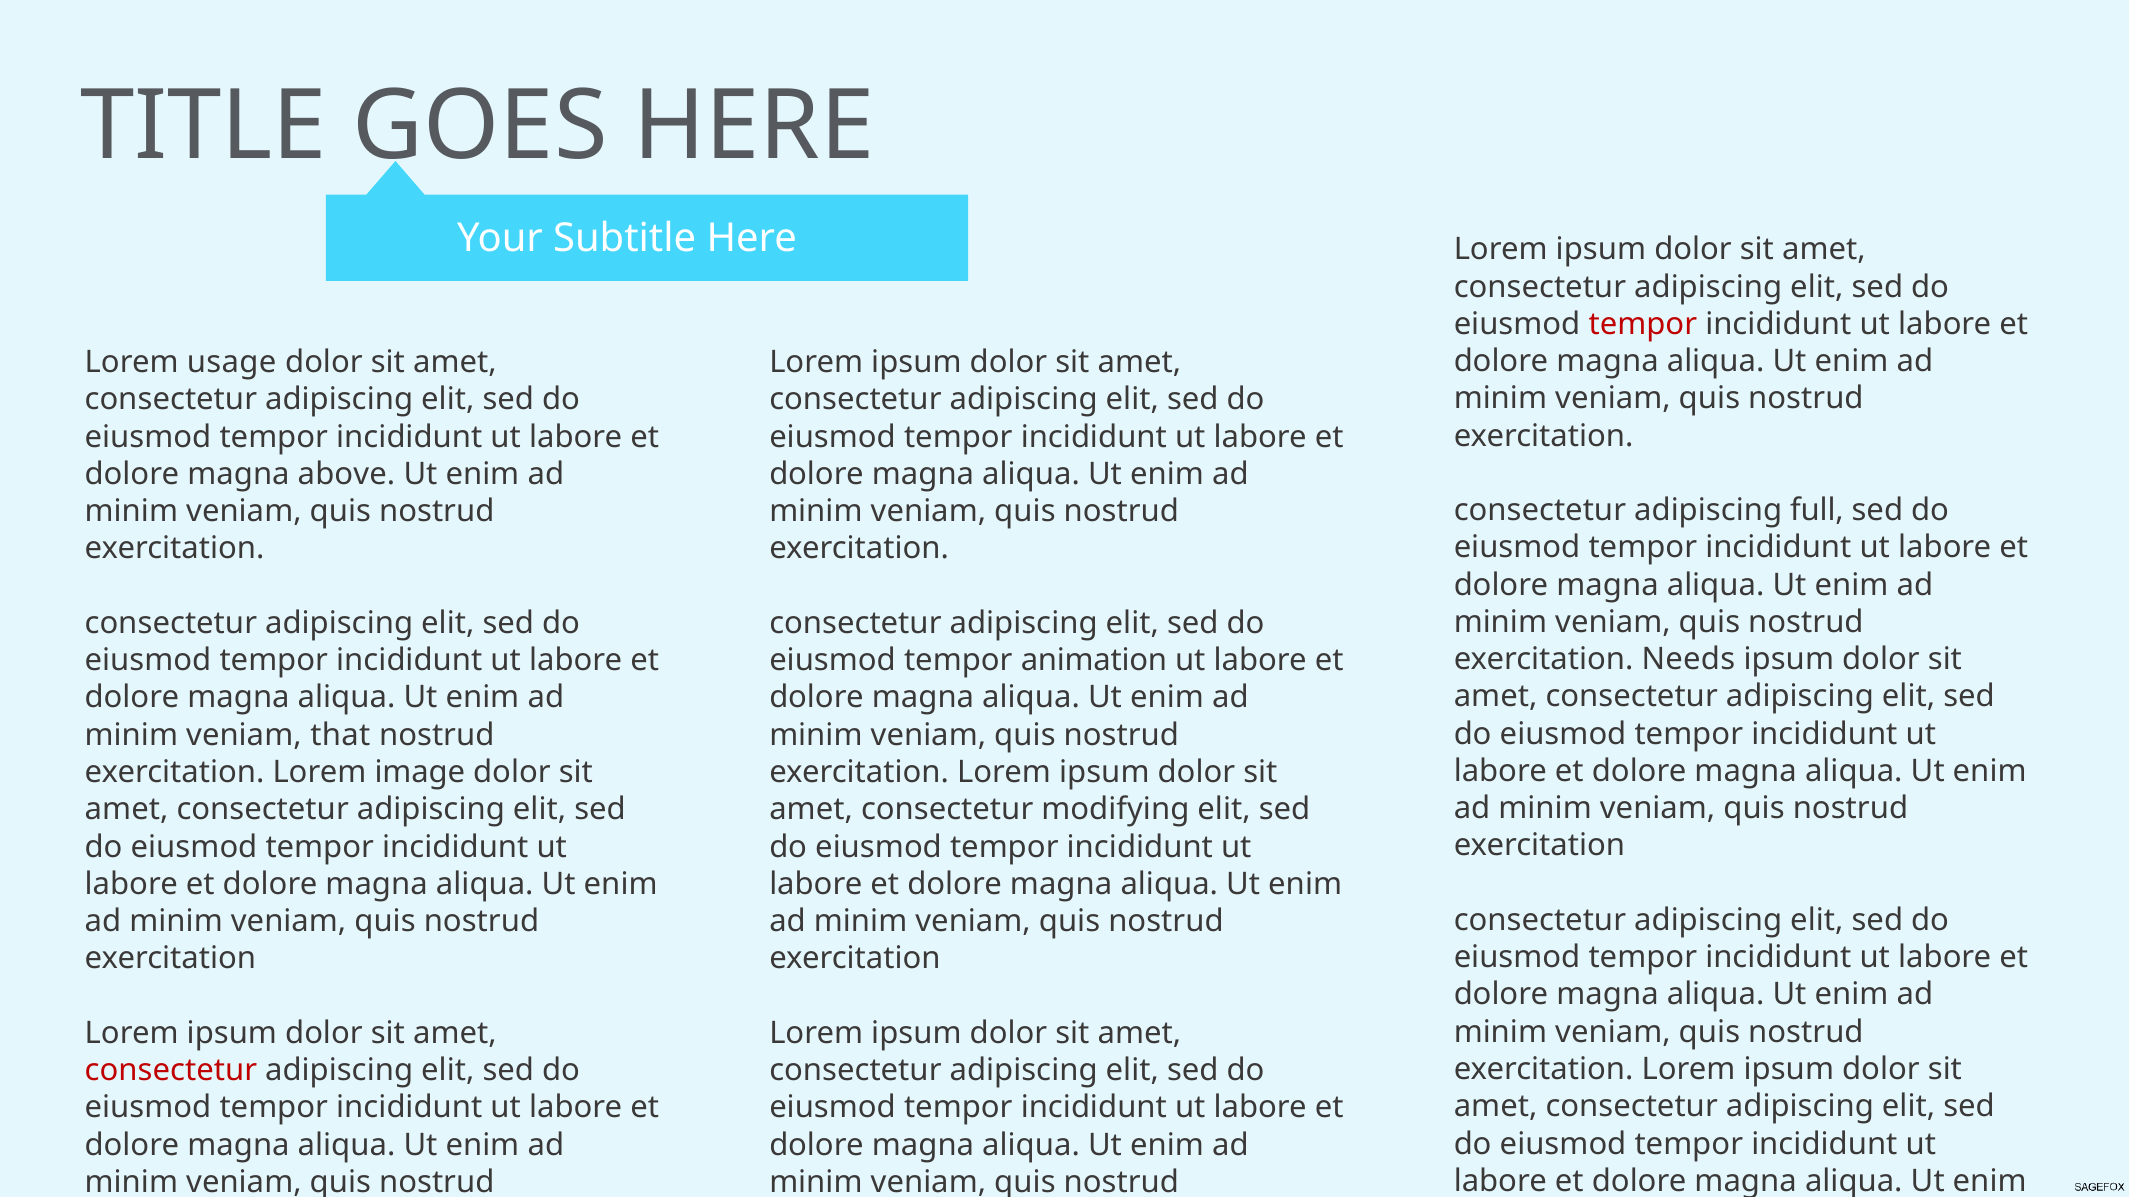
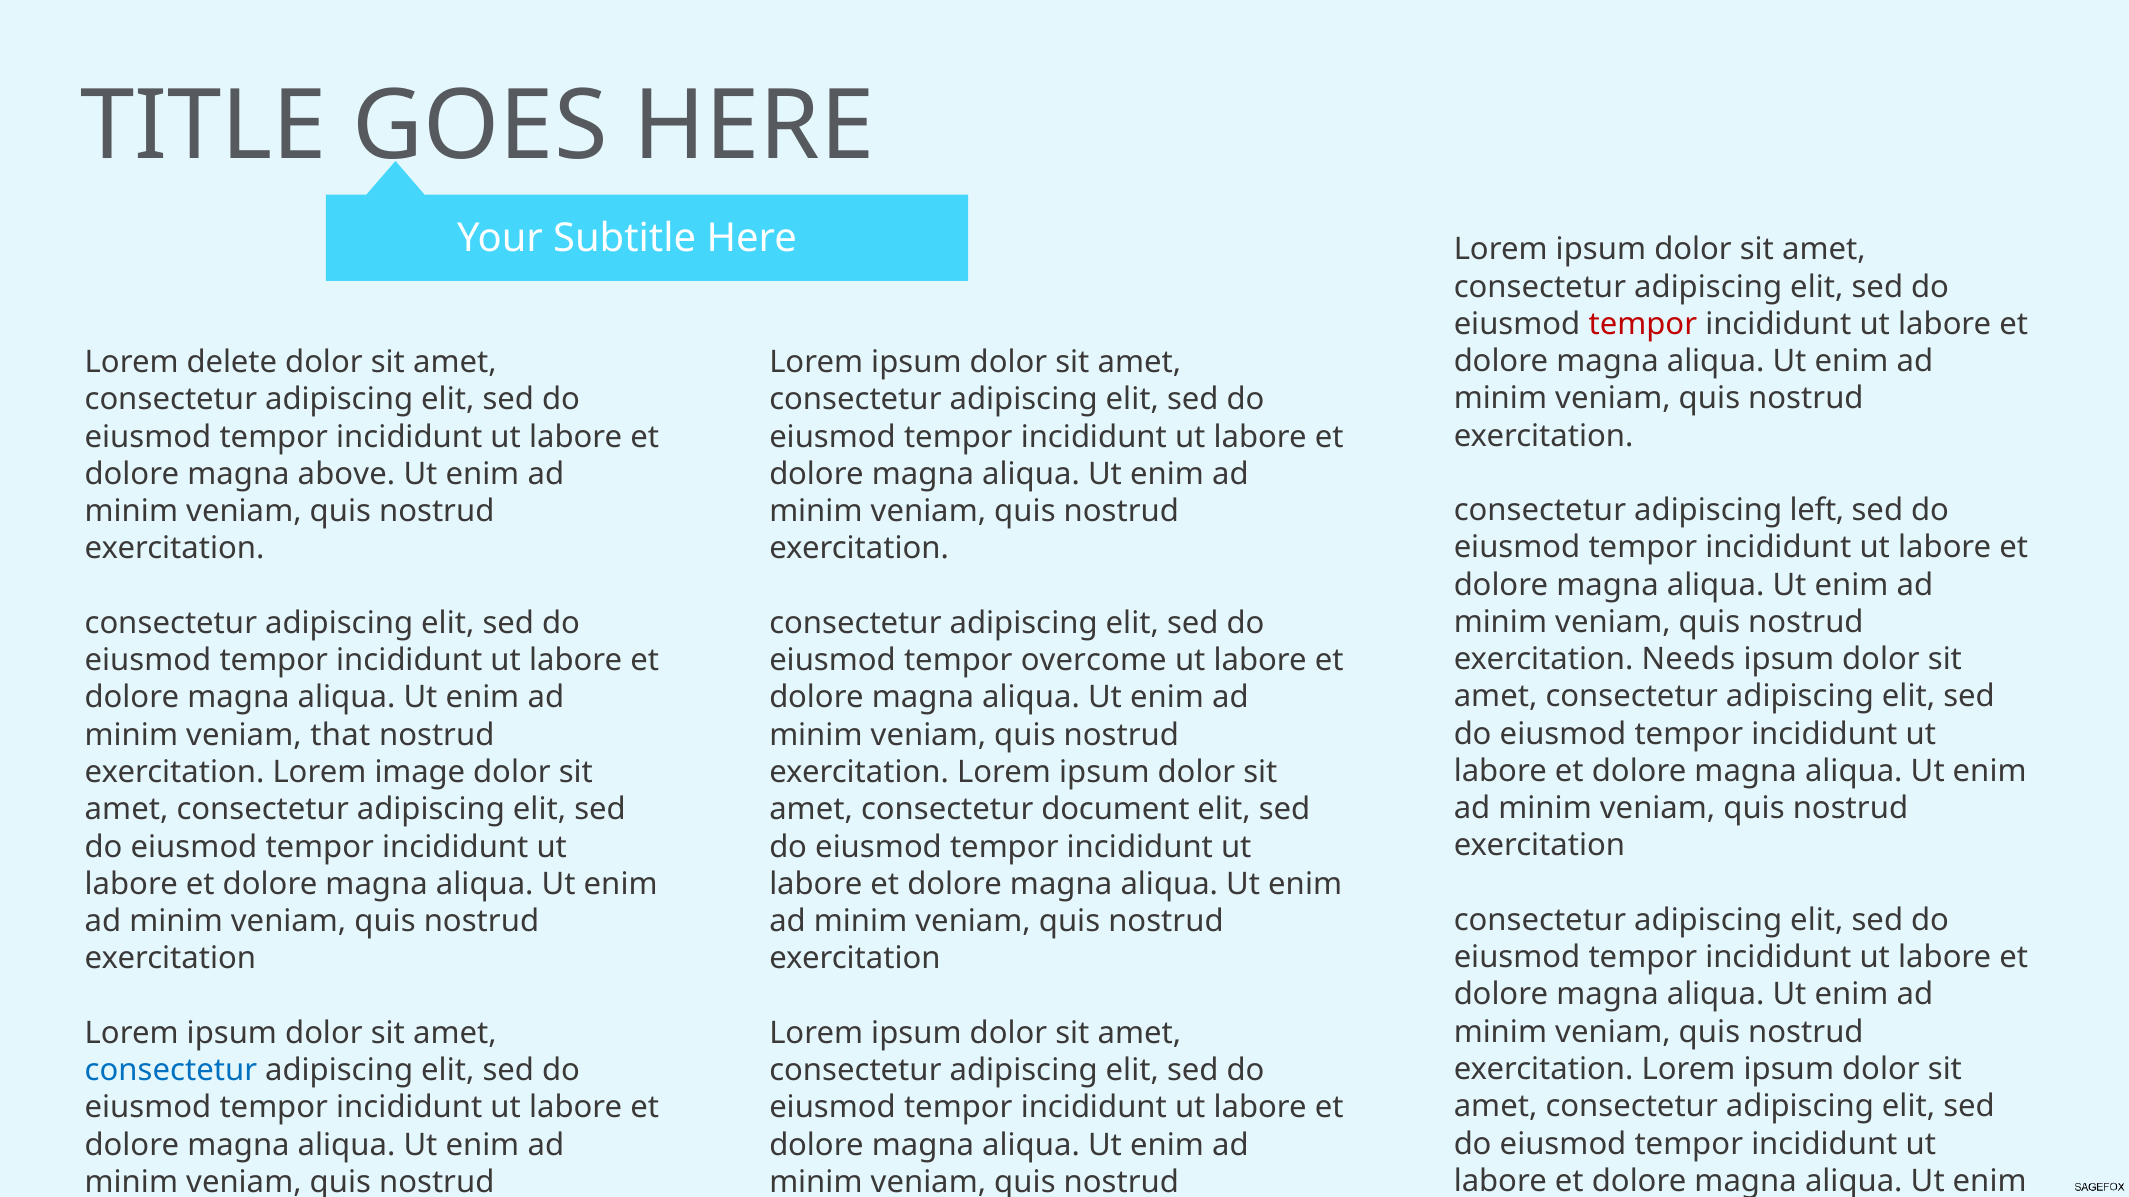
usage: usage -> delete (232, 363)
full: full -> left (1817, 511)
animation: animation -> overcome (1094, 661)
modifying: modifying -> document (1115, 810)
consectetur colour: red -> blue (171, 1071)
